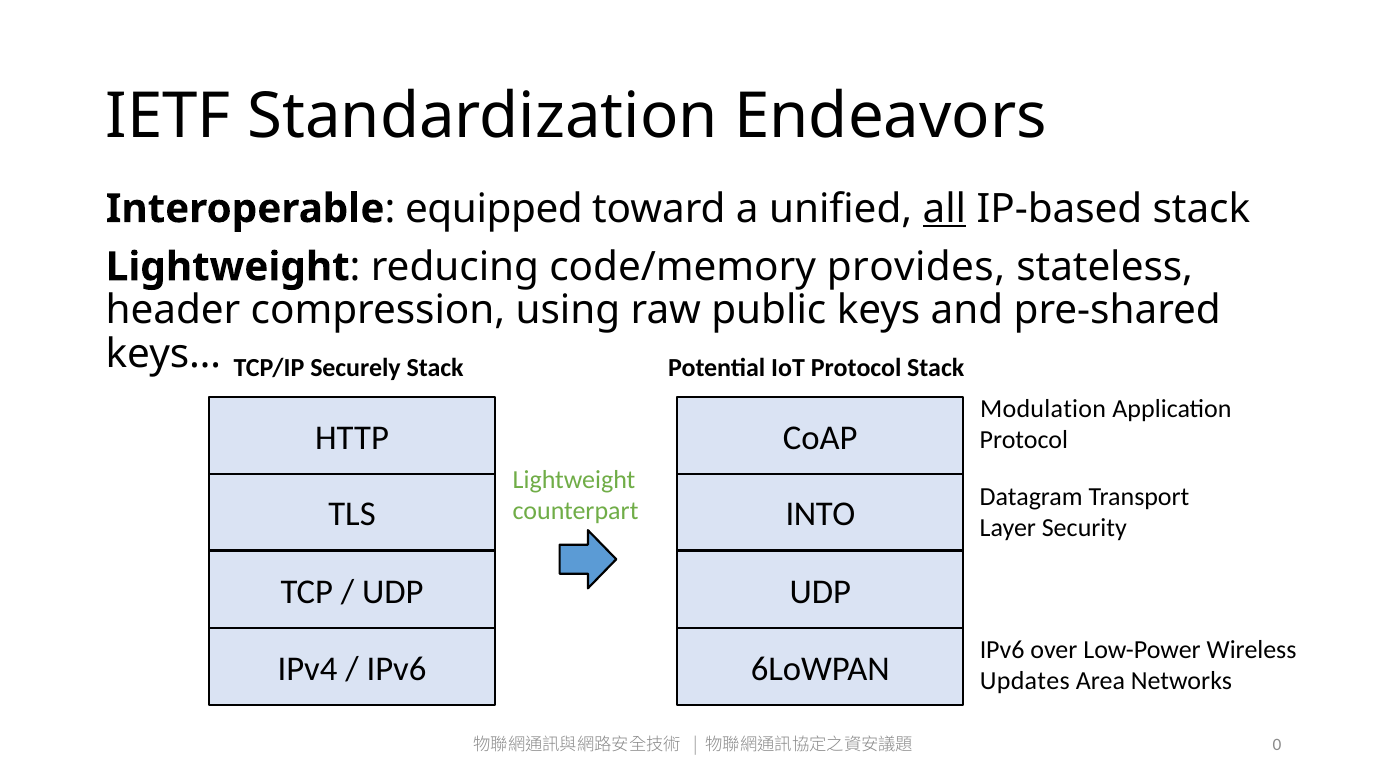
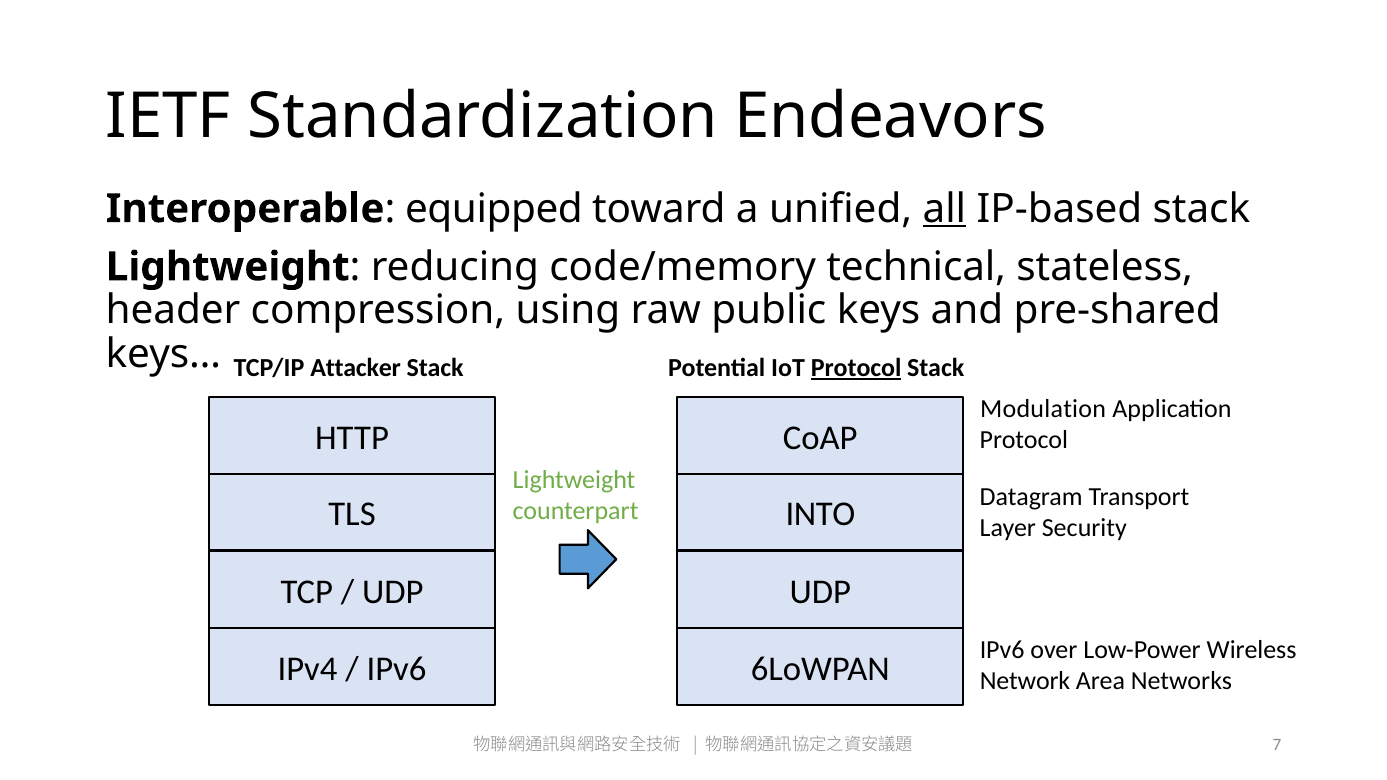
provides: provides -> technical (916, 267)
Securely: Securely -> Attacker (356, 368)
Protocol underline: none -> present (856, 368)
Updates: Updates -> Network (1025, 681)
0: 0 -> 7 (1277, 745)
